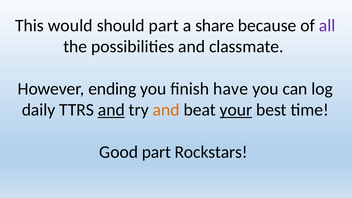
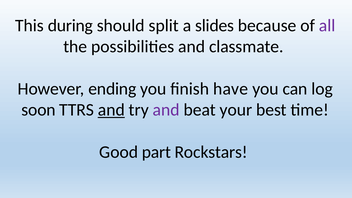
would: would -> during (70, 25)
should part: part -> split (164, 25)
share: share -> slides (215, 25)
daily: daily -> soon (39, 110)
and colour: orange -> purple (166, 110)
your underline: present -> none (236, 110)
